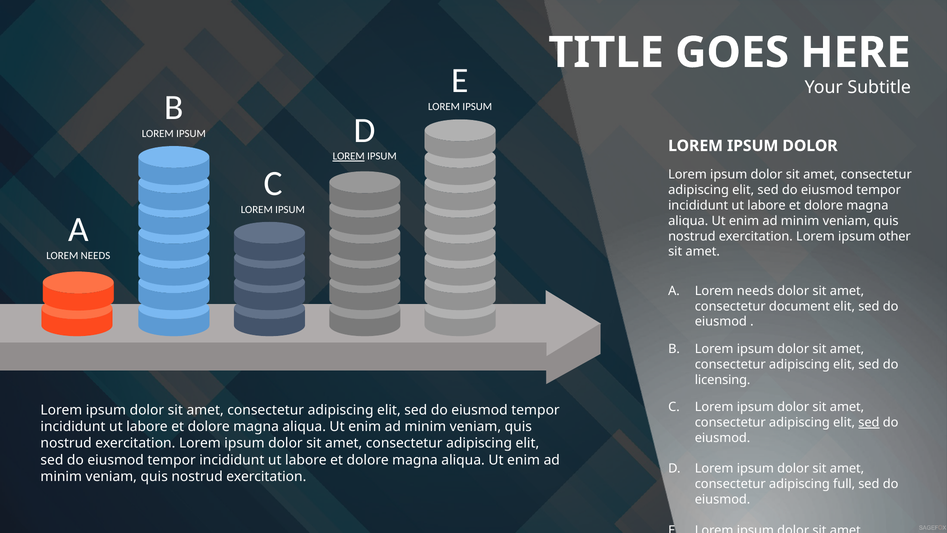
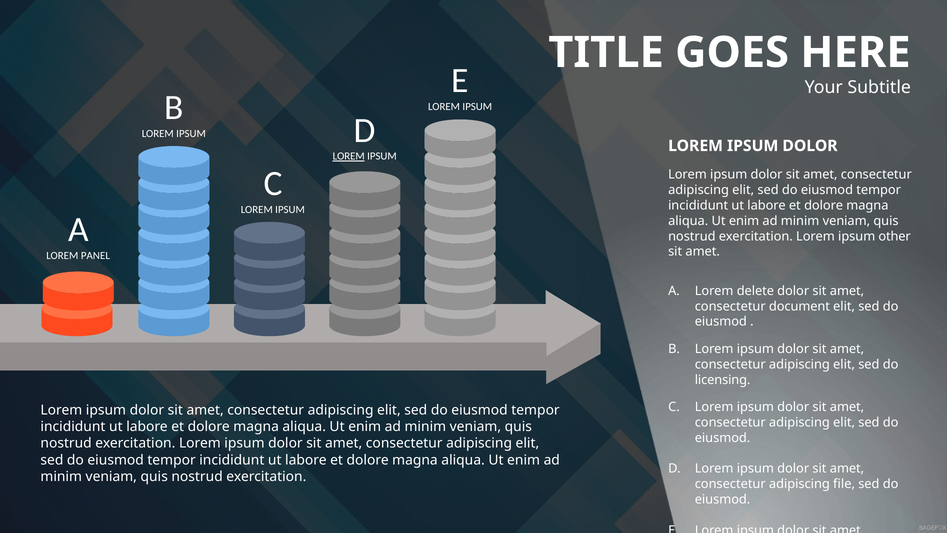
NEEDS: NEEDS -> PANEL (95, 256)
needs: needs -> delete (755, 291)
sed underline: present -> none (869, 422)
full: full -> file (844, 484)
